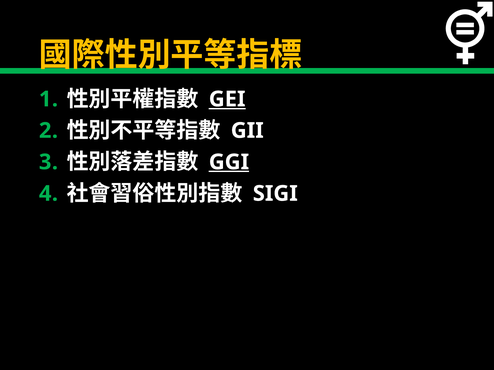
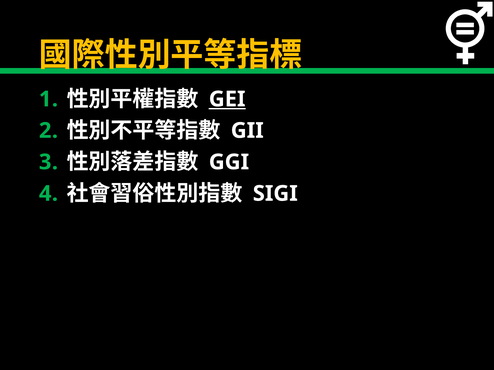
GGI underline: present -> none (229, 162)
